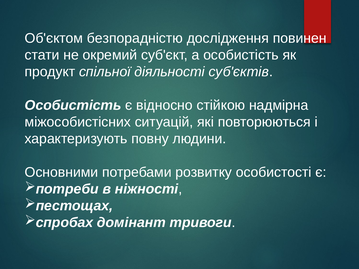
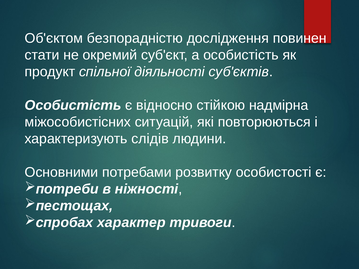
повну: повну -> слідів (150, 139)
домінант: домінант -> характер (131, 223)
